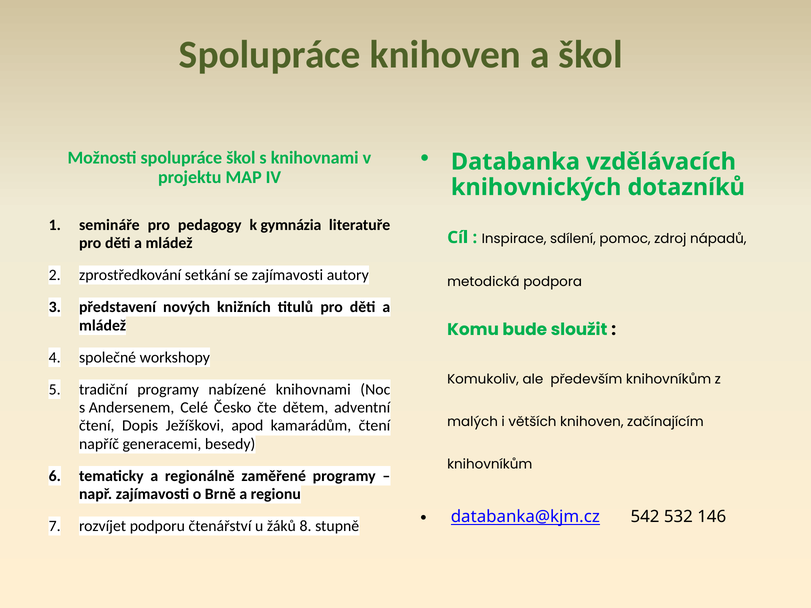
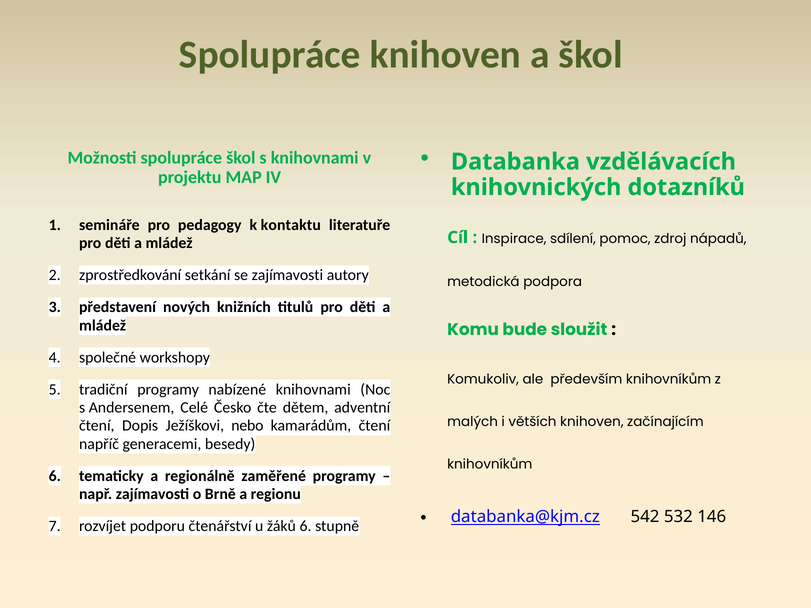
gymnázia: gymnázia -> kontaktu (291, 225)
apod: apod -> nebo (247, 426)
žáků 8: 8 -> 6 (306, 526)
